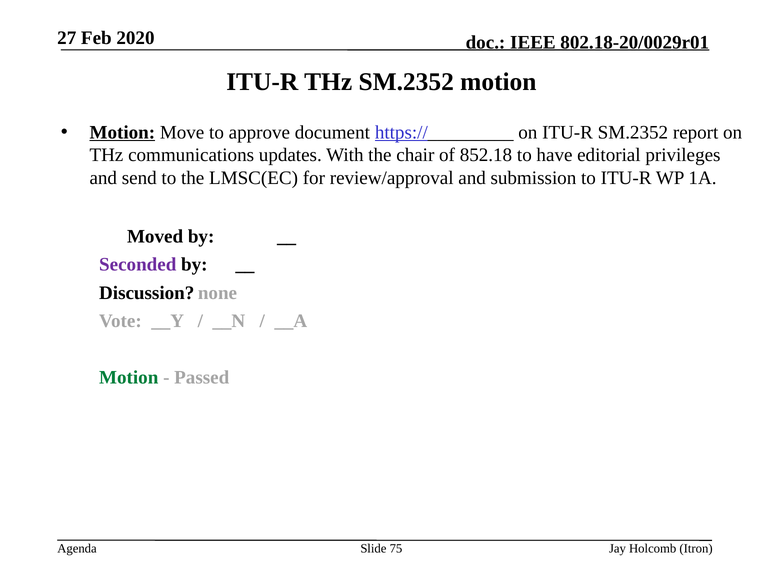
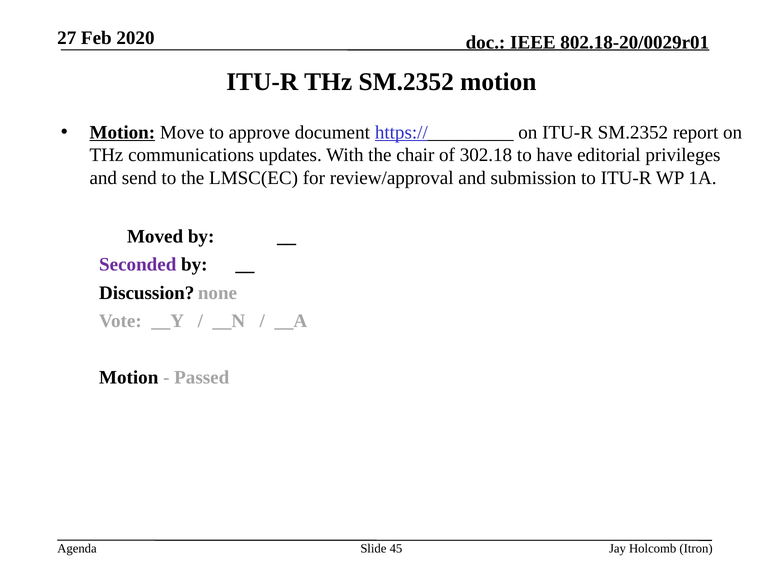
852.18: 852.18 -> 302.18 (486, 155)
Motion colour: green -> black (129, 378)
75: 75 -> 45 (396, 549)
